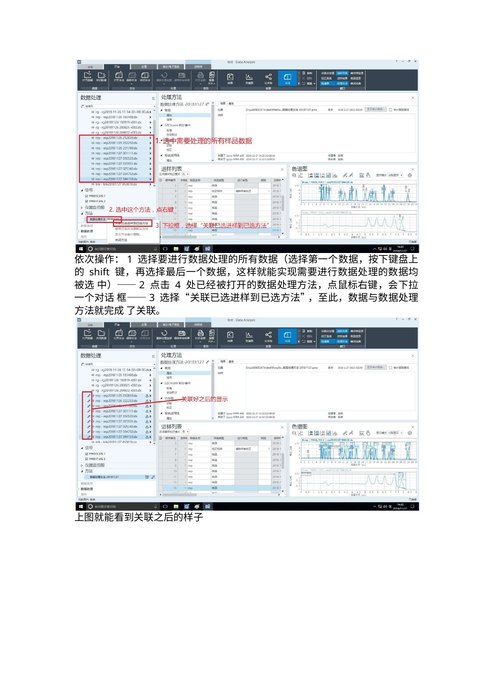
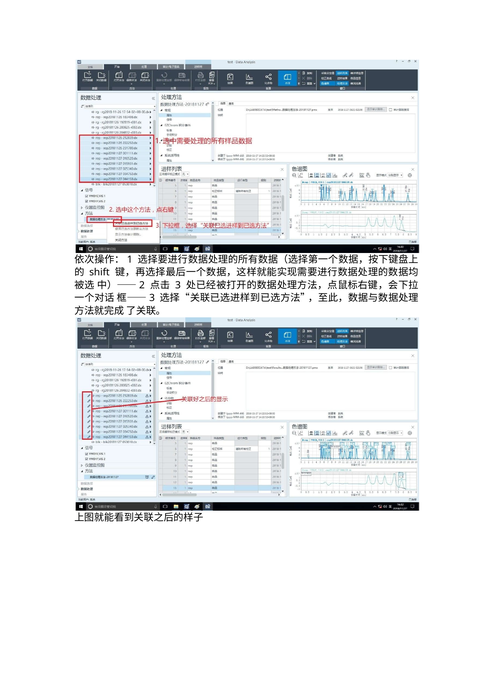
4: 4 -> 3 (178, 285)
